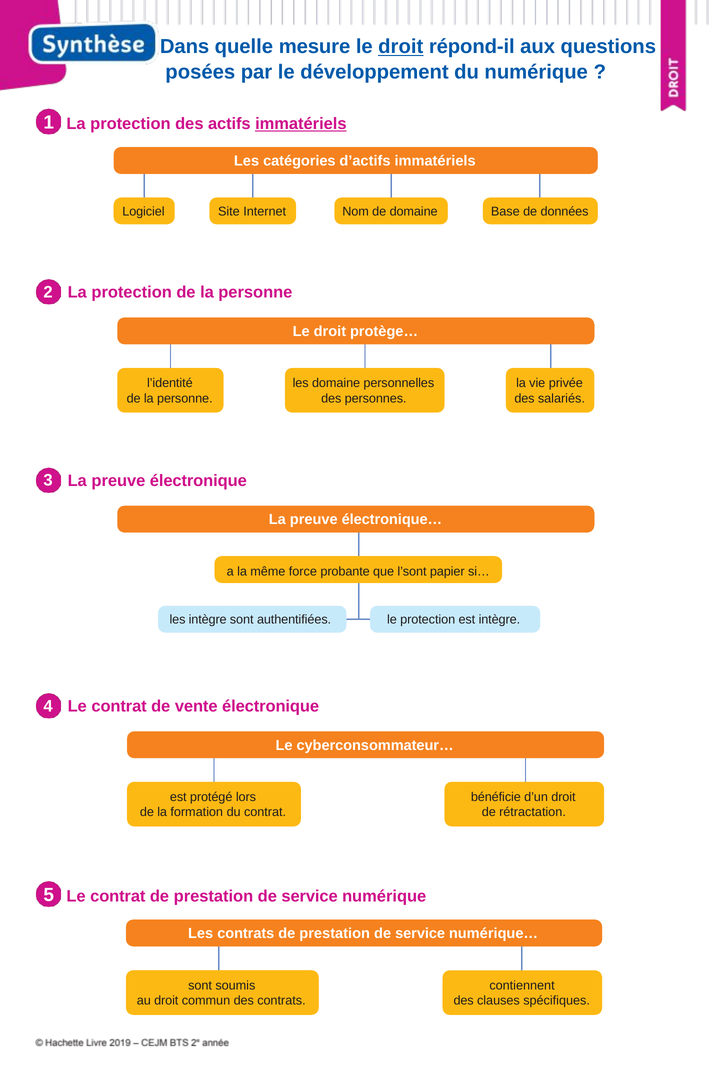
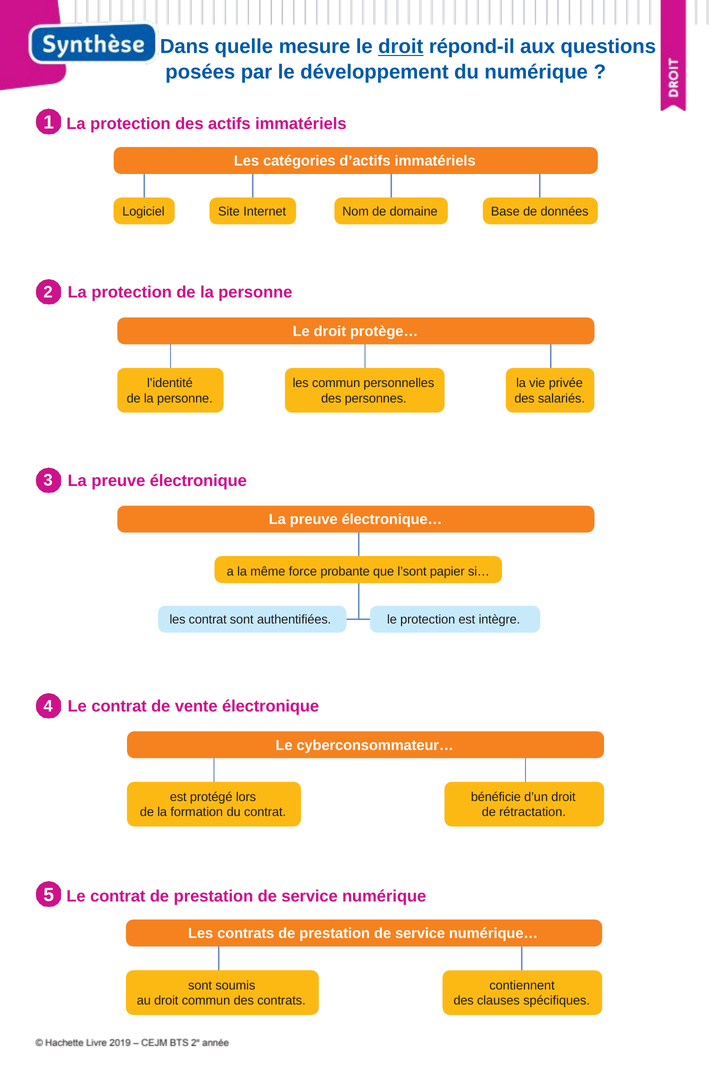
immatériels underline: present -> none (301, 124)
les domaine: domaine -> commun (336, 383)
les intègre: intègre -> contrat (208, 620)
